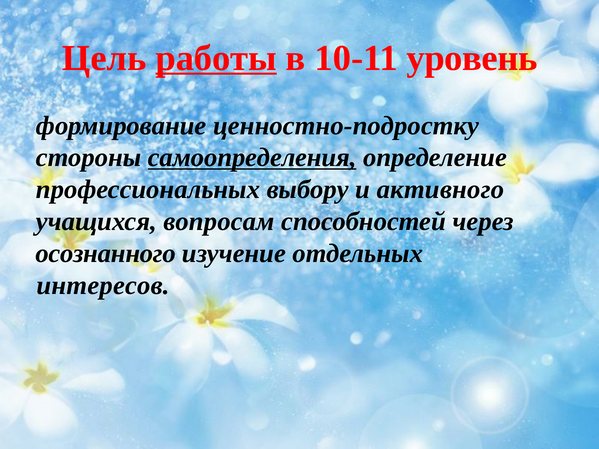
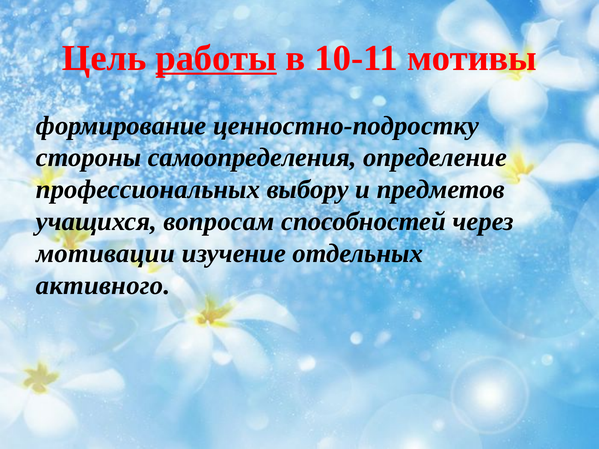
уровень: уровень -> мотивы (472, 58)
самоопределения underline: present -> none (252, 158)
активного: активного -> предметов (441, 190)
осознанного: осознанного -> мотивации (105, 253)
интересов: интересов -> активного (103, 285)
